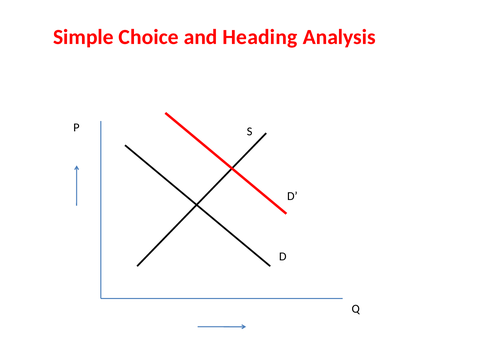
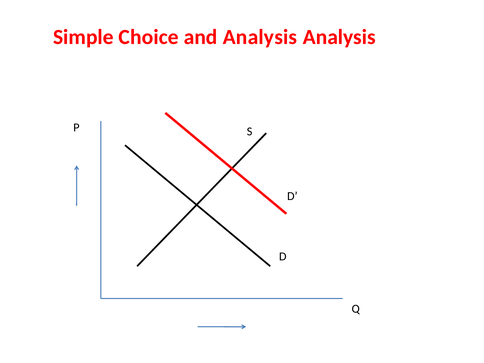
and Heading: Heading -> Analysis (260, 37)
